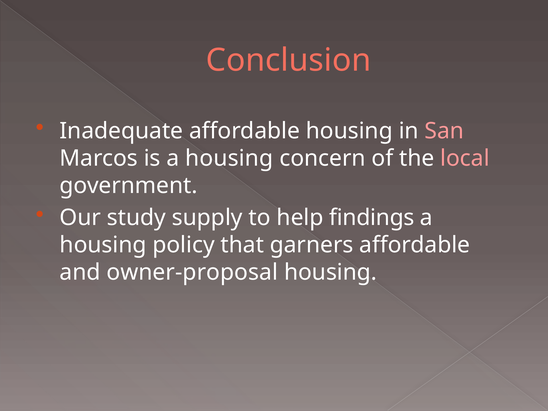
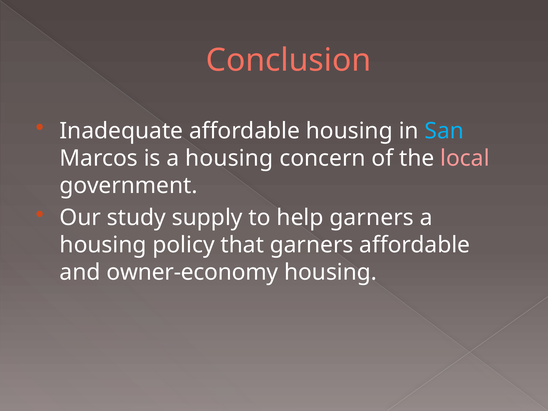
San colour: pink -> light blue (444, 131)
help findings: findings -> garners (372, 218)
owner-proposal: owner-proposal -> owner-economy (192, 272)
